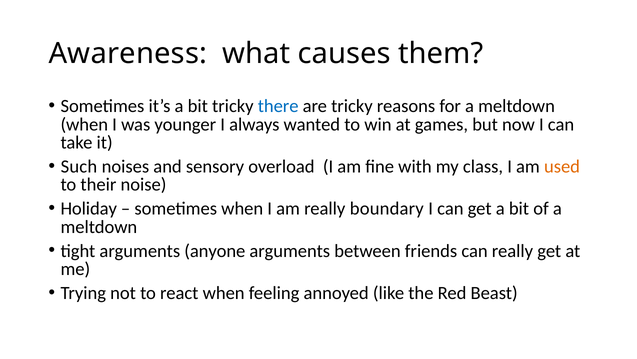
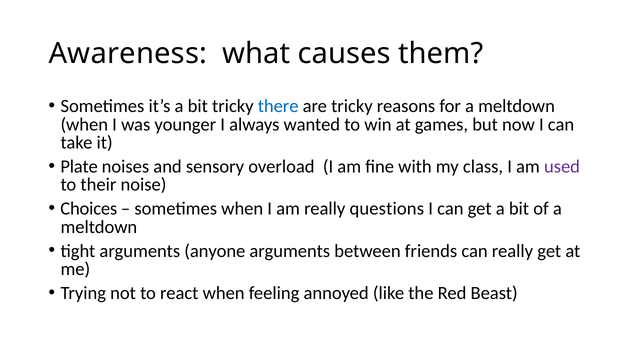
Such: Such -> Plate (79, 166)
used colour: orange -> purple (562, 166)
Holiday: Holiday -> Choices (89, 208)
boundary: boundary -> questions (387, 208)
